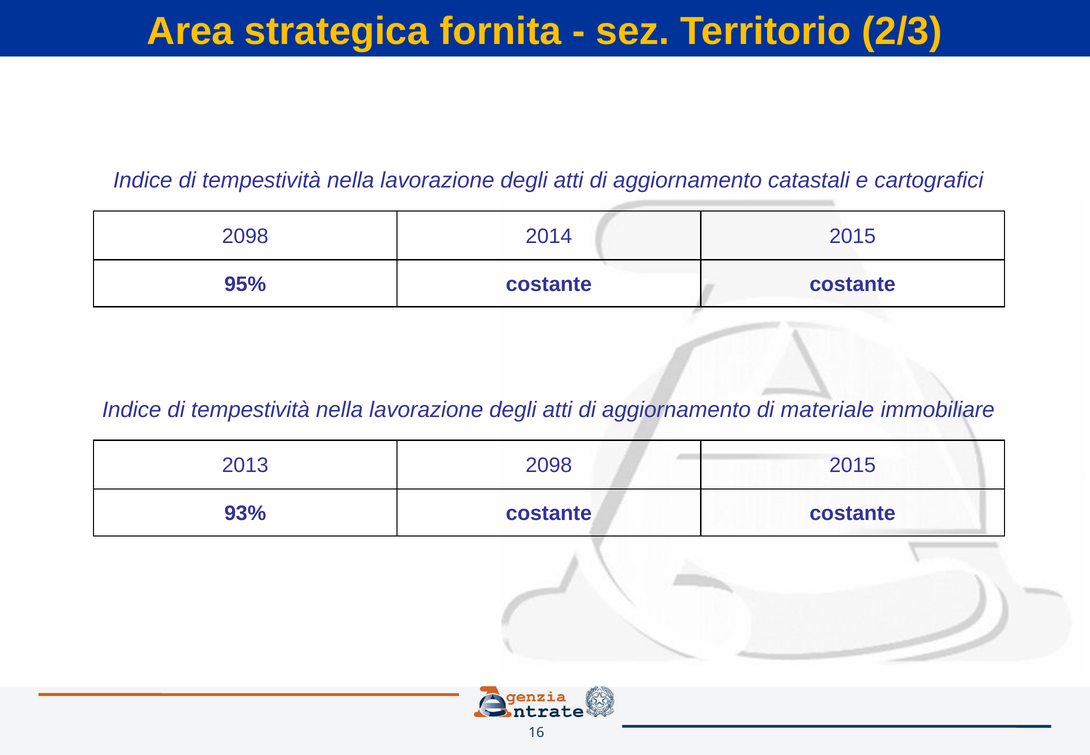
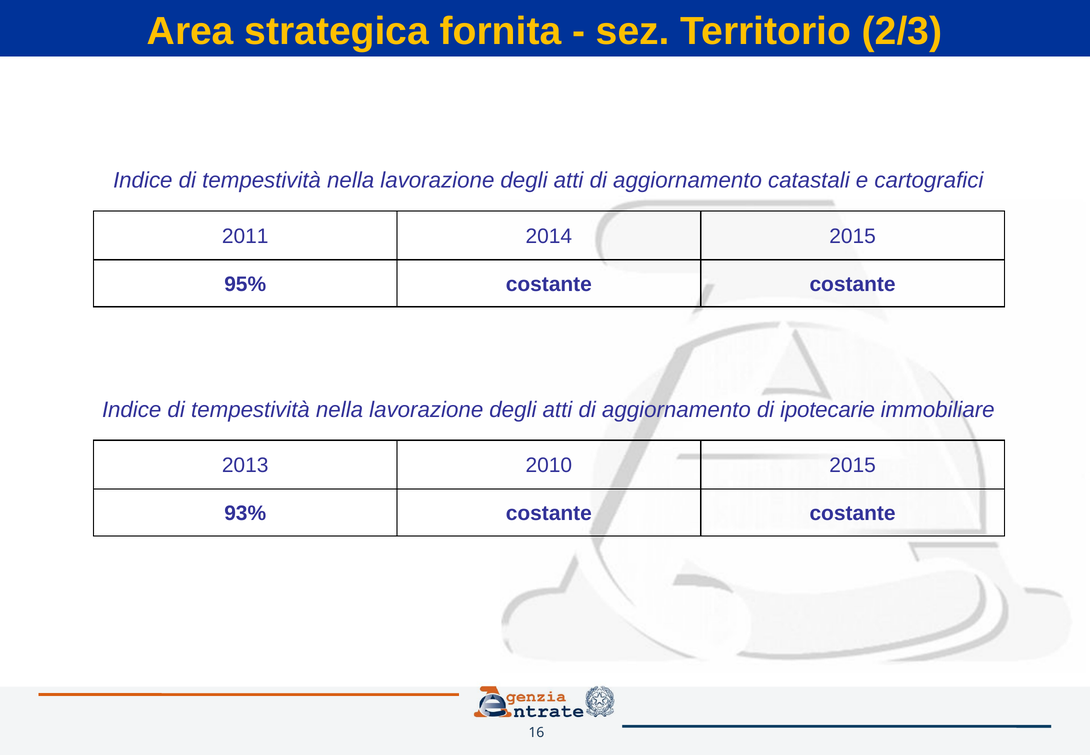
2098: 2098 -> 2011 (245, 236)
materiale: materiale -> ipotecarie (828, 409)
2013 2098: 2098 -> 2010 (549, 465)
